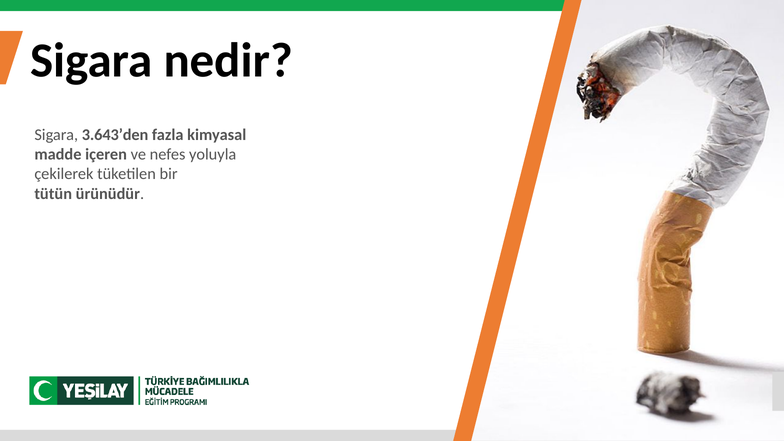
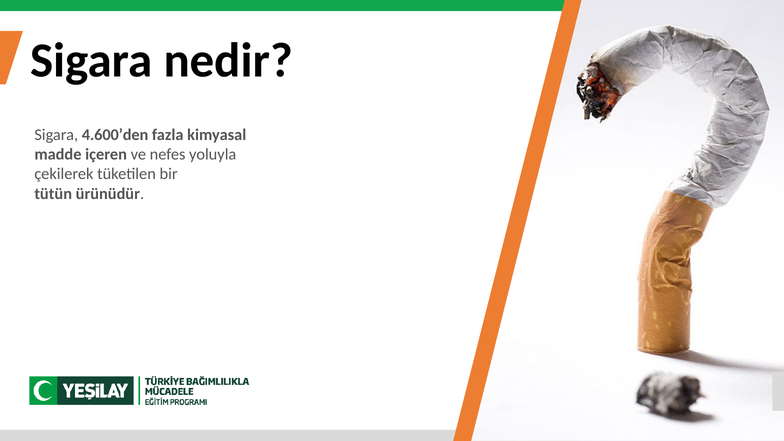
3.643’den: 3.643’den -> 4.600’den (115, 135)
